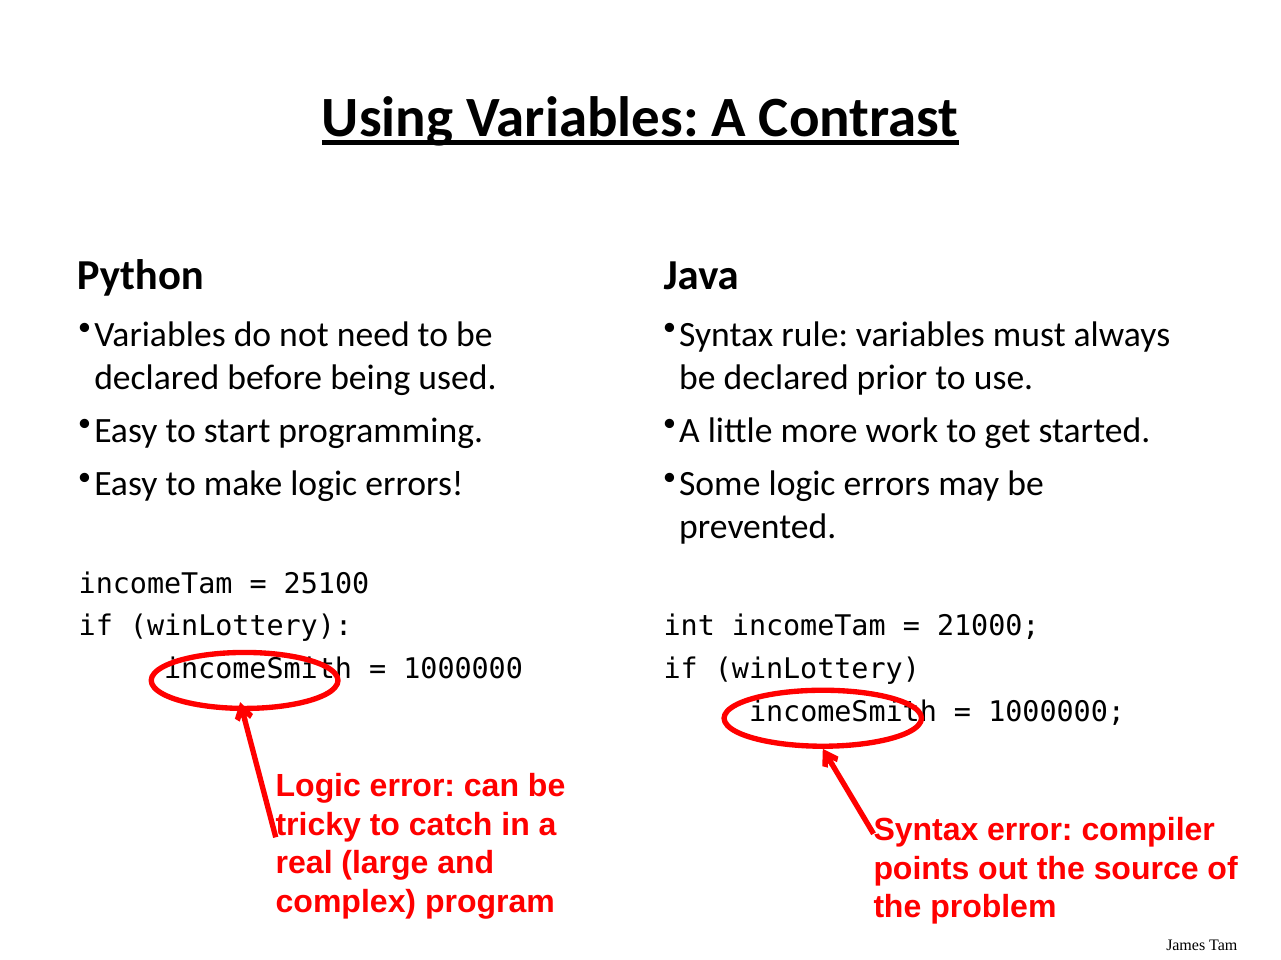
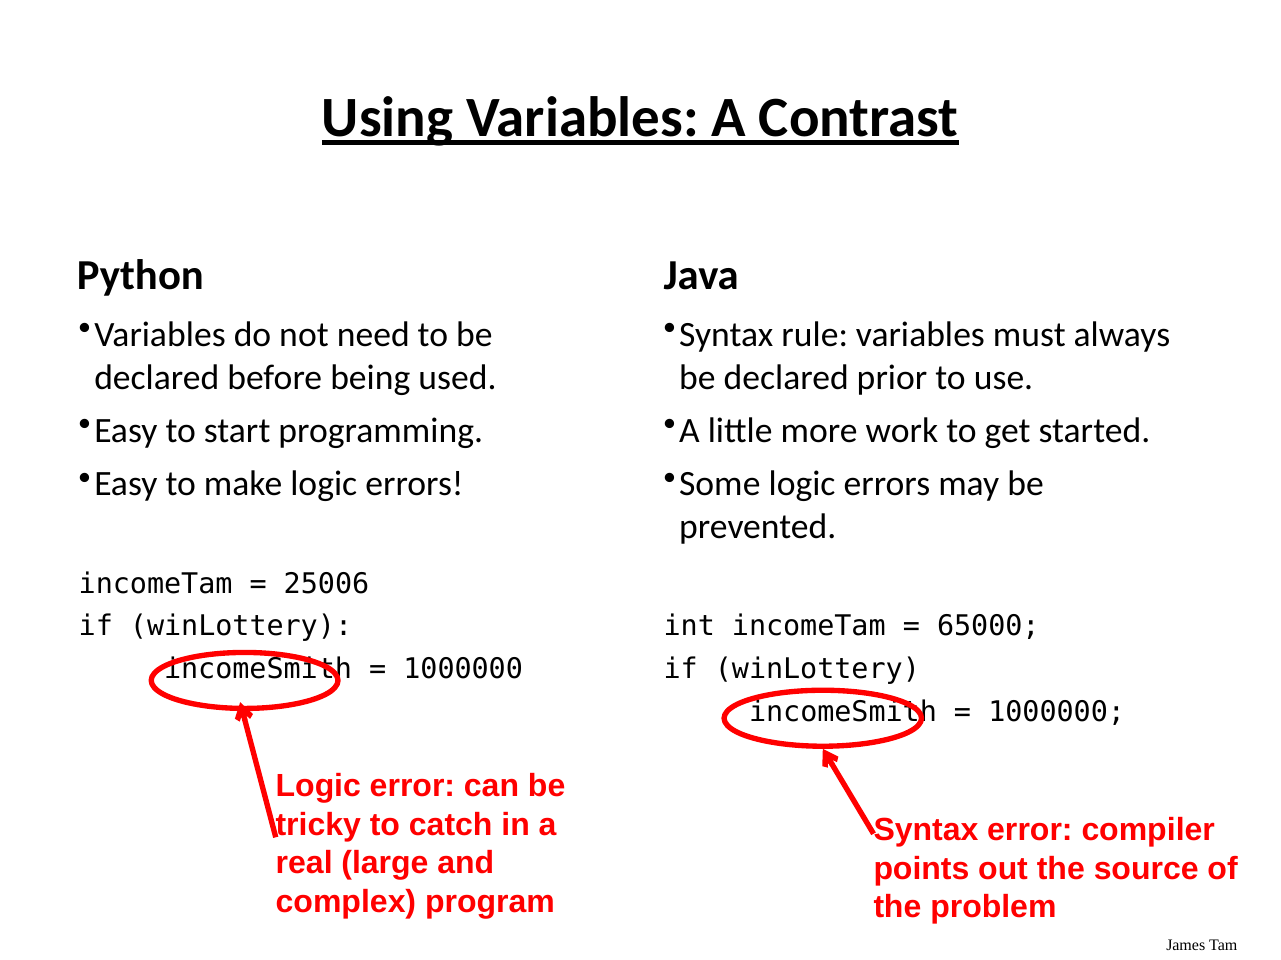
25100: 25100 -> 25006 (326, 584)
21000: 21000 -> 65000 (988, 627)
